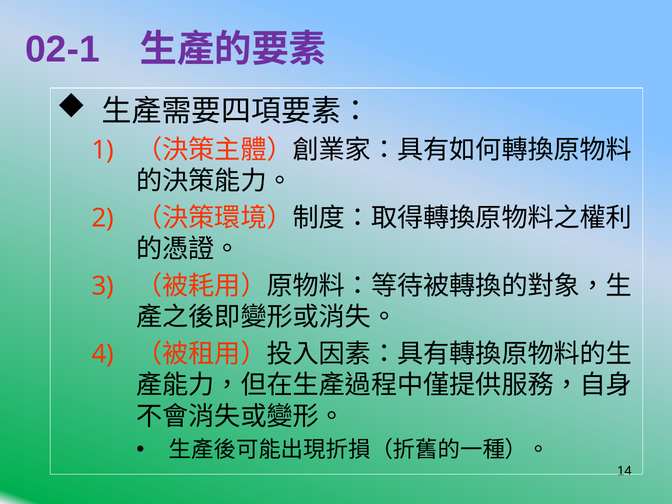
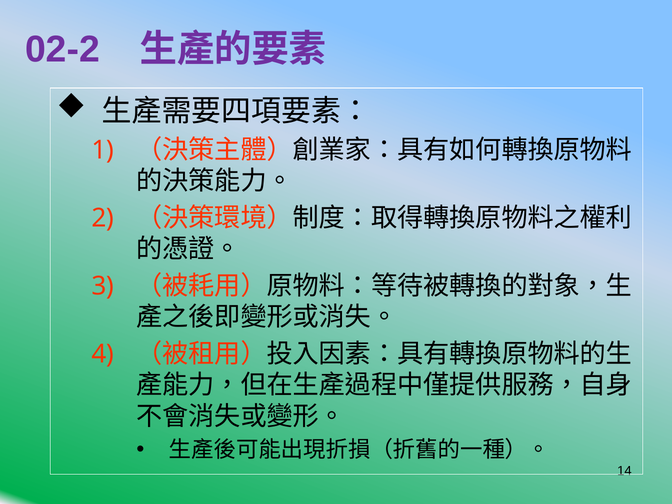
02-1: 02-1 -> 02-2 (63, 49)
